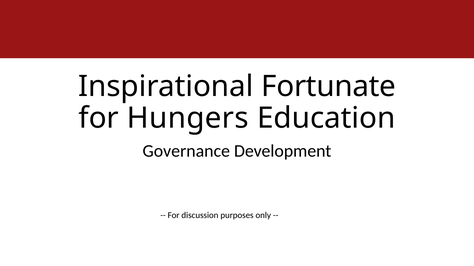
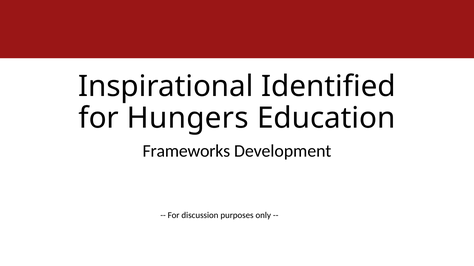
Fortunate: Fortunate -> Identified (329, 87)
Governance: Governance -> Frameworks (186, 151)
